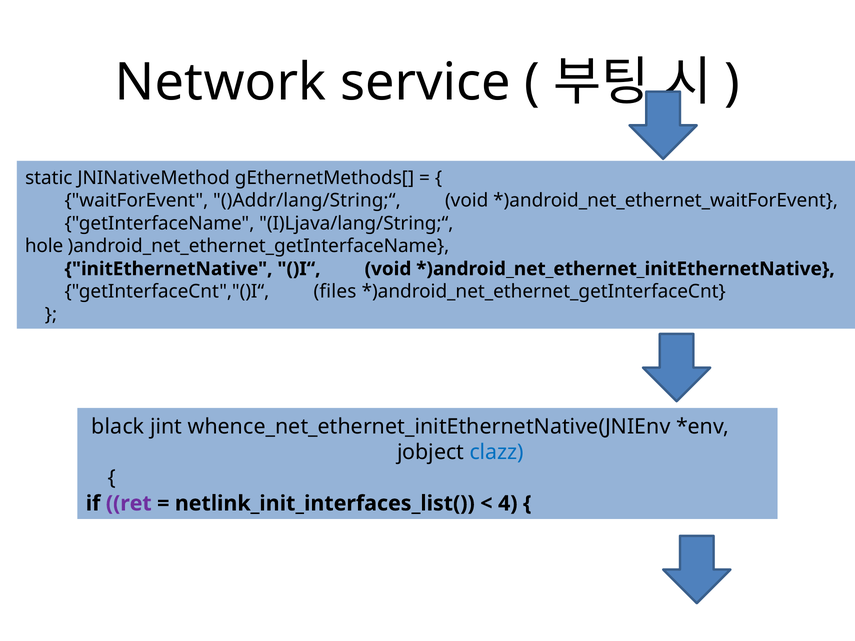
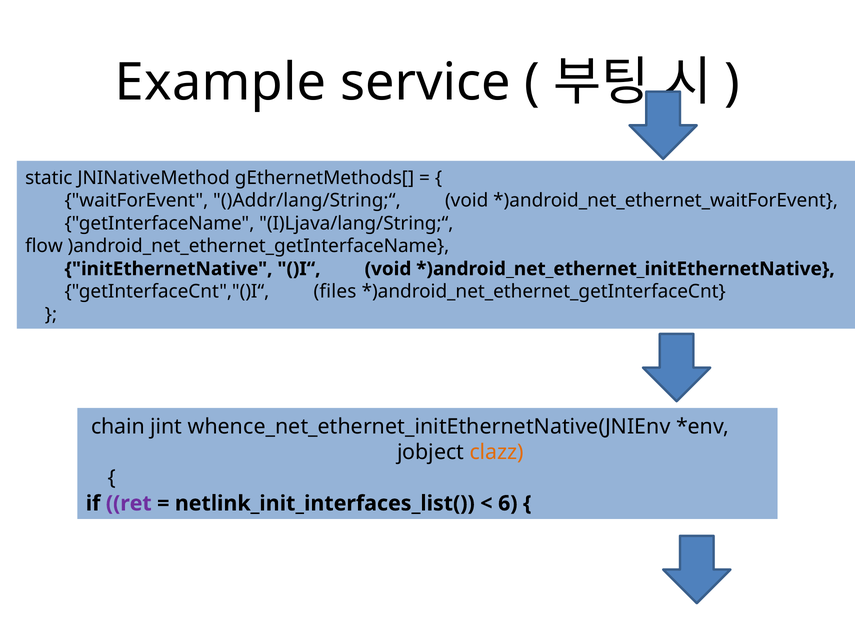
Network: Network -> Example (221, 83)
hole: hole -> flow (44, 246)
black: black -> chain (118, 427)
clazz colour: blue -> orange (497, 452)
4: 4 -> 6 (508, 504)
